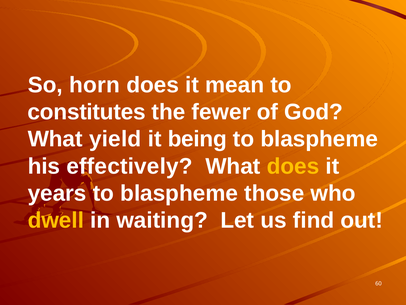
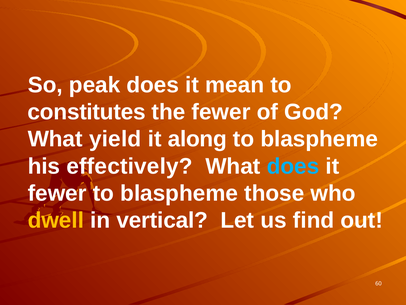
horn: horn -> peak (95, 85)
being: being -> along (197, 139)
does colour: yellow -> light blue (293, 166)
years: years -> fewer (57, 193)
waiting: waiting -> vertical (162, 220)
